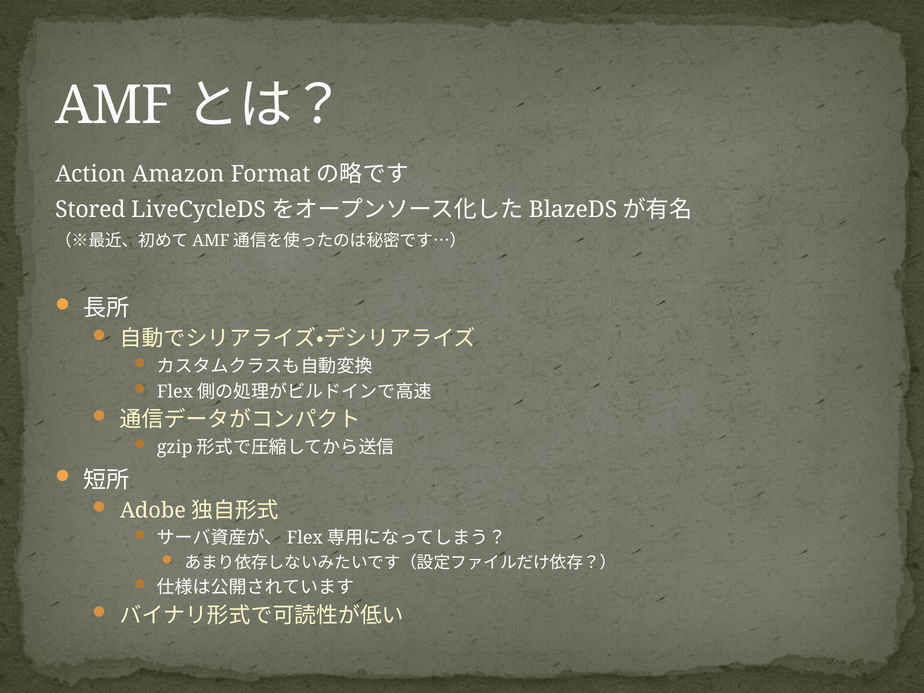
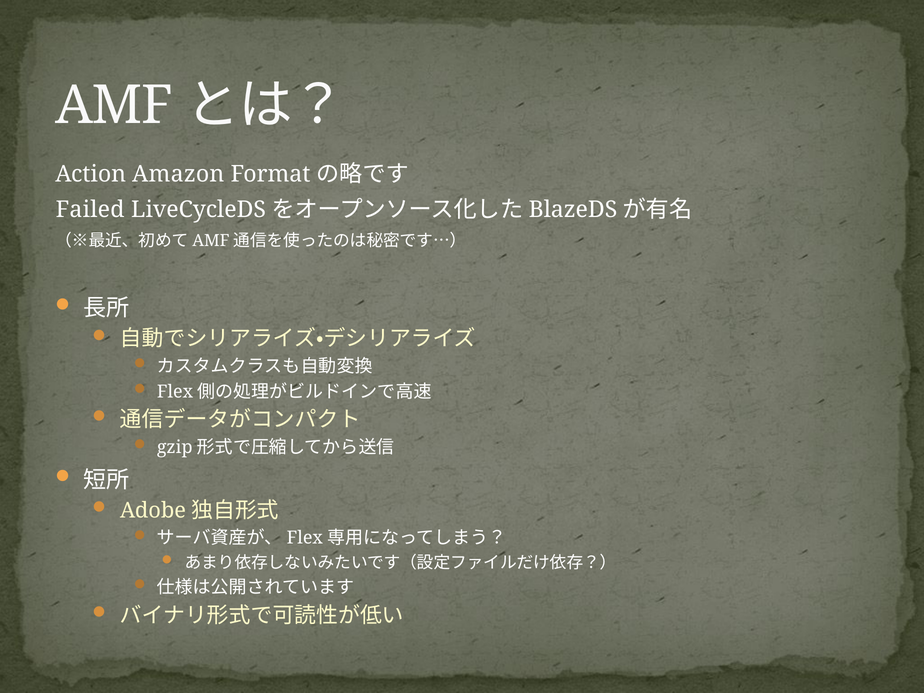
Stored: Stored -> Failed (90, 209)
